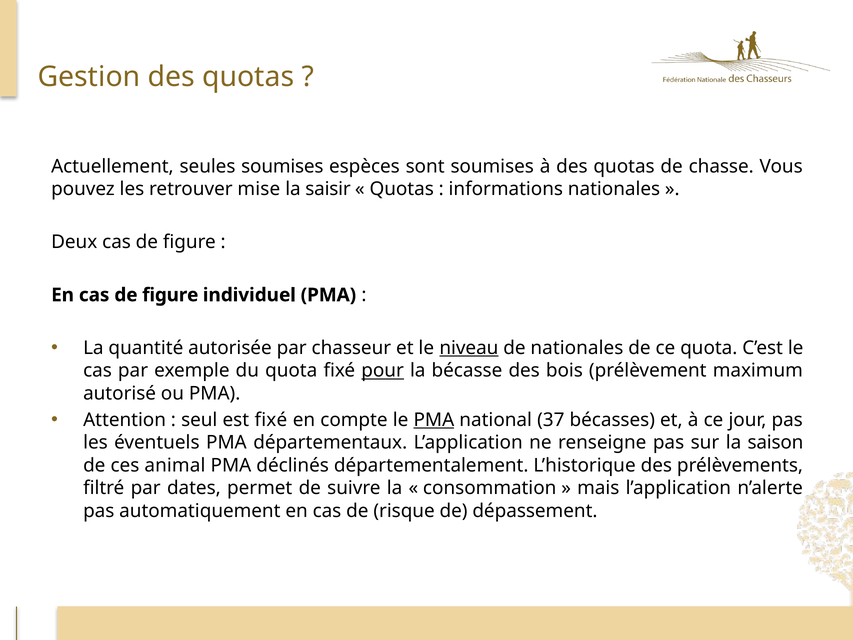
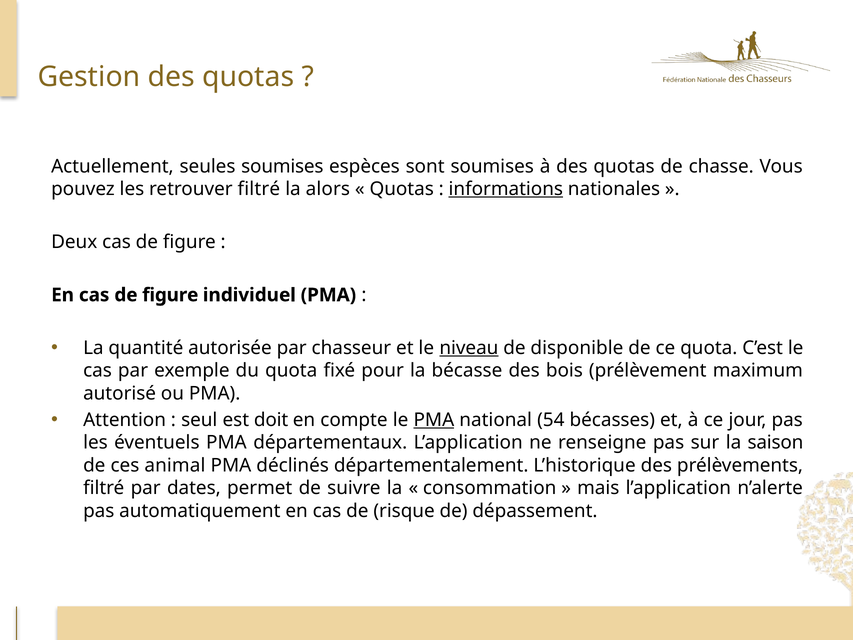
retrouver mise: mise -> filtré (259, 189)
saisir: saisir -> alors (328, 189)
informations underline: none -> present (506, 189)
de nationales: nationales -> disponible (577, 348)
pour underline: present -> none (383, 371)
est fixé: fixé -> doit (271, 420)
37: 37 -> 54 (551, 420)
